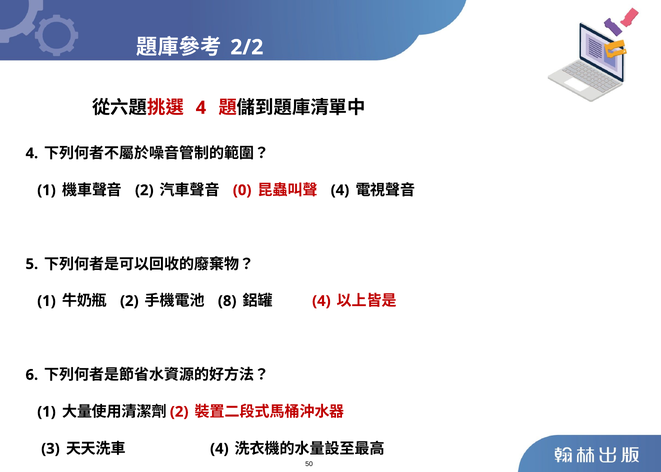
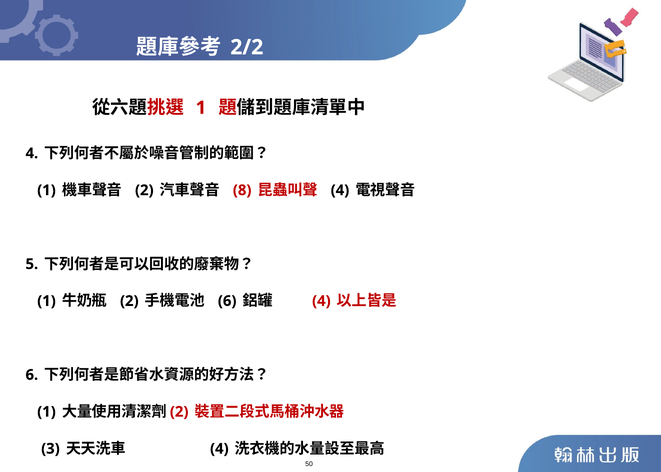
4: 4 -> 1 (201, 108)
0: 0 -> 8 (242, 190)
8: 8 -> 6 (227, 301)
